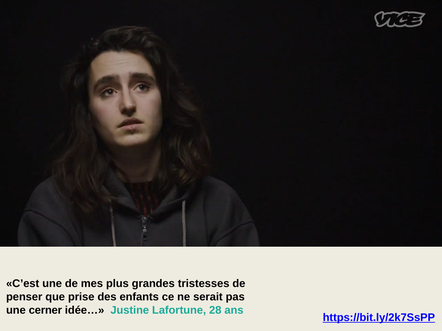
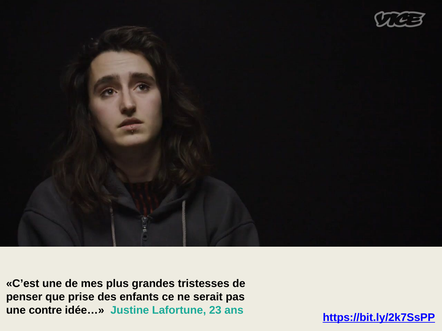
cerner: cerner -> contre (45, 311)
28: 28 -> 23 (215, 311)
